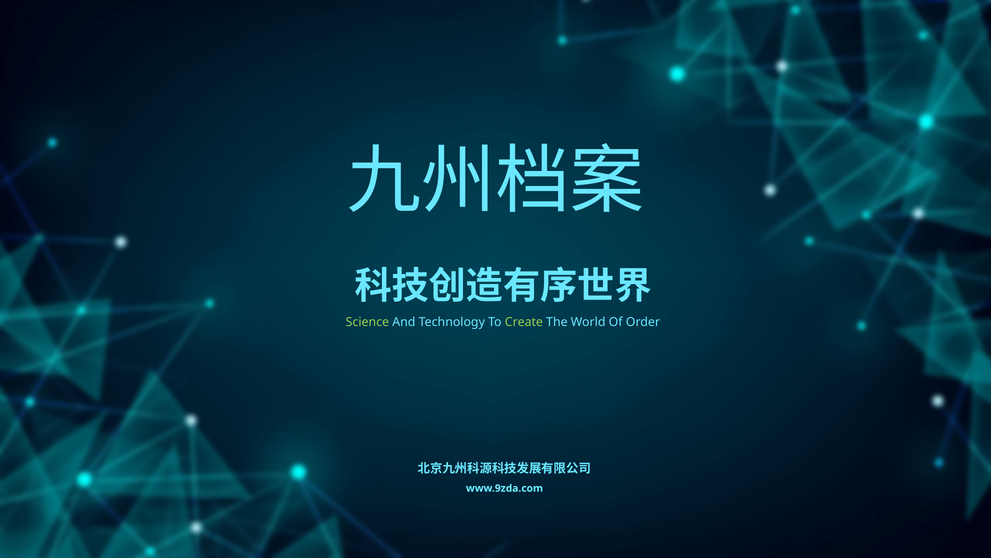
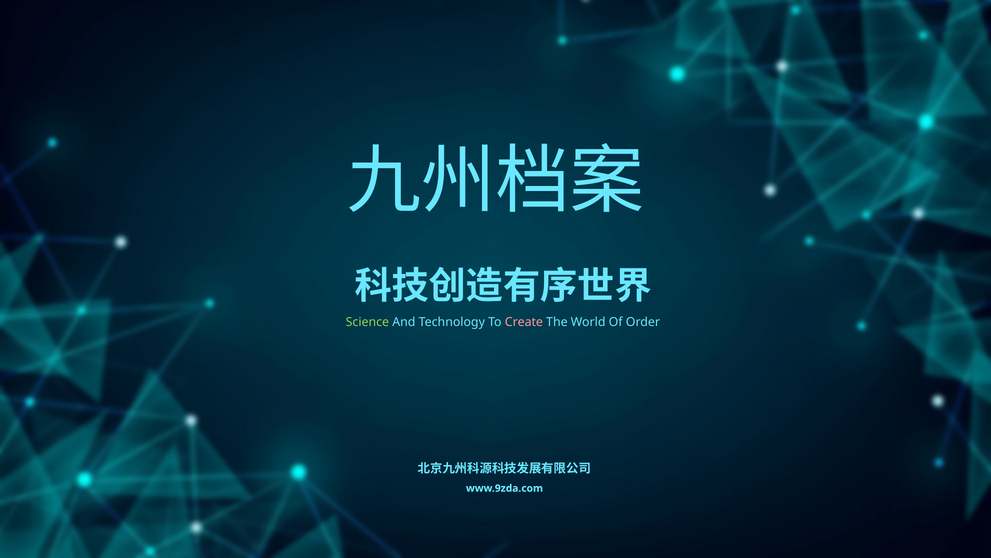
Create colour: light green -> pink (524, 322)
